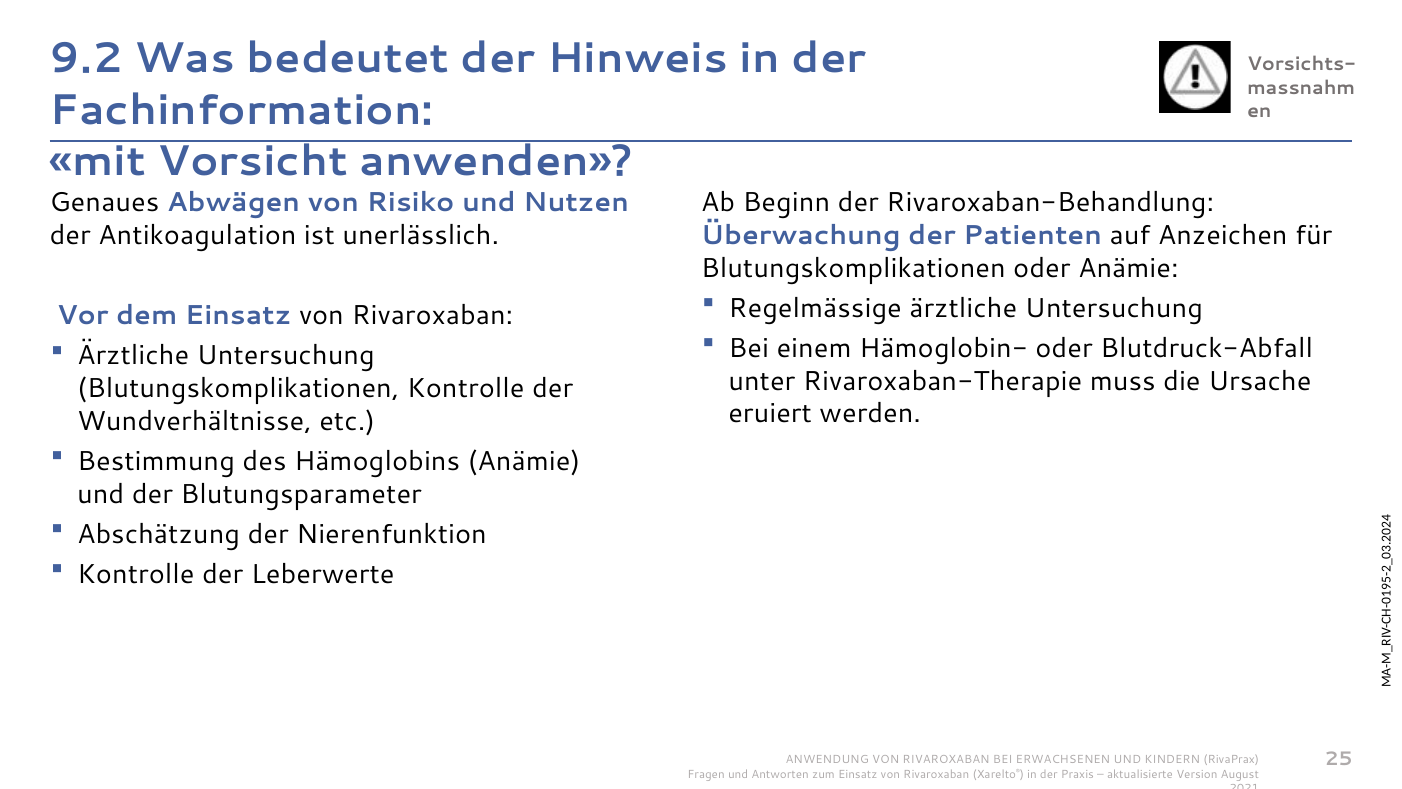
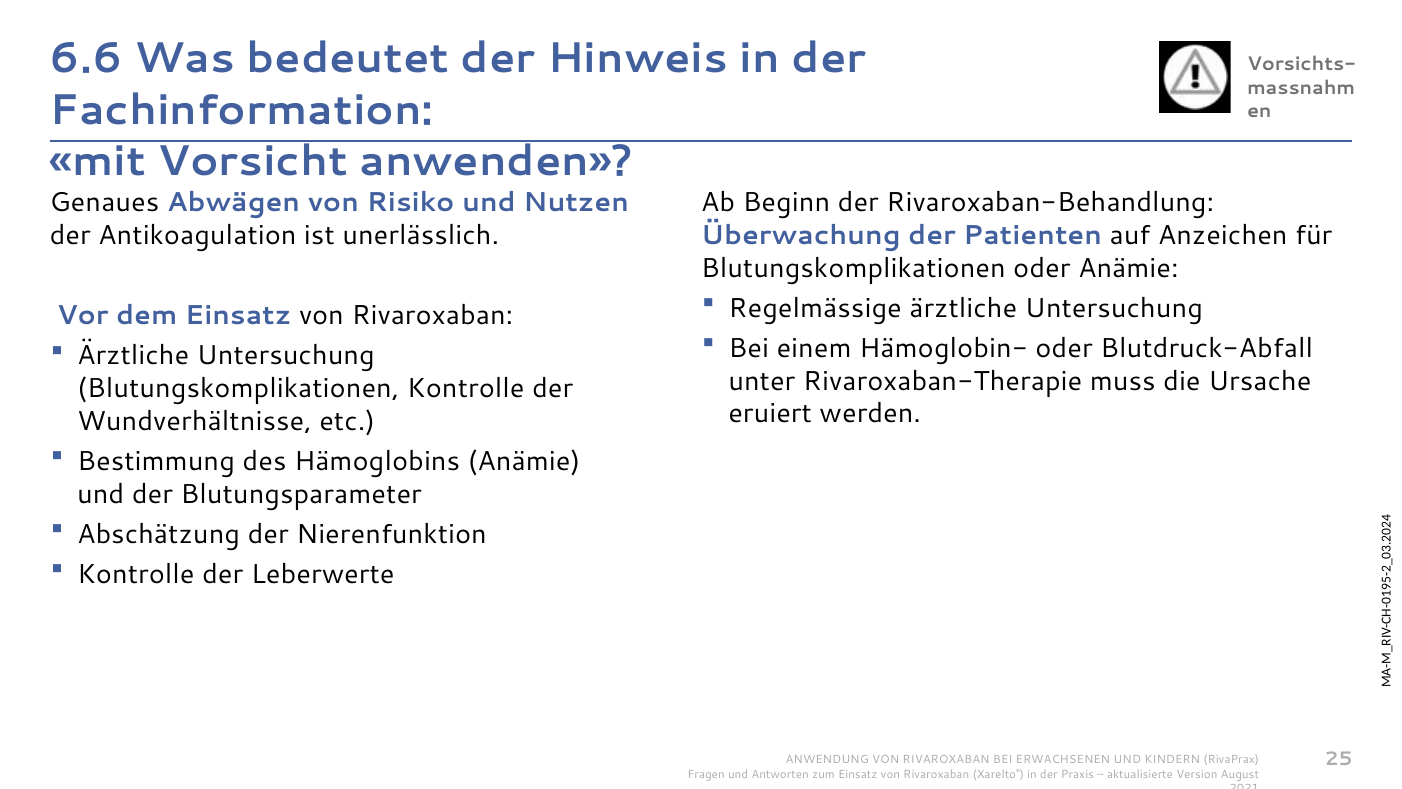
9.2: 9.2 -> 6.6 (86, 59)
